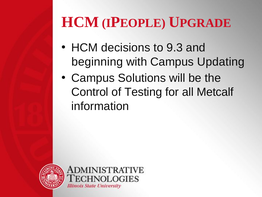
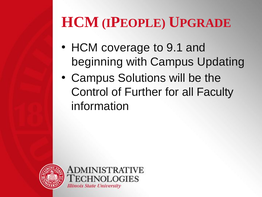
decisions: decisions -> coverage (126, 48)
9.3: 9.3 -> 9.1 (175, 48)
Testing: Testing -> Further (143, 92)
Metcalf: Metcalf -> Faculty (215, 92)
